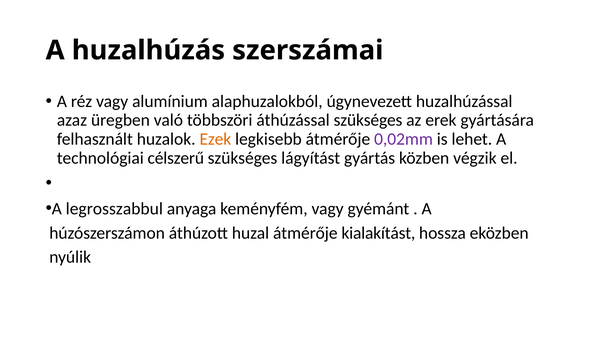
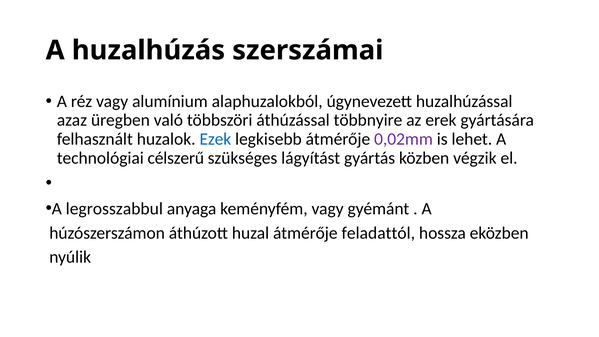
áthúzással szükséges: szükséges -> többnyire (368, 120)
Ezek colour: orange -> blue (215, 139)
kialakítást: kialakítást -> feladattól (378, 233)
